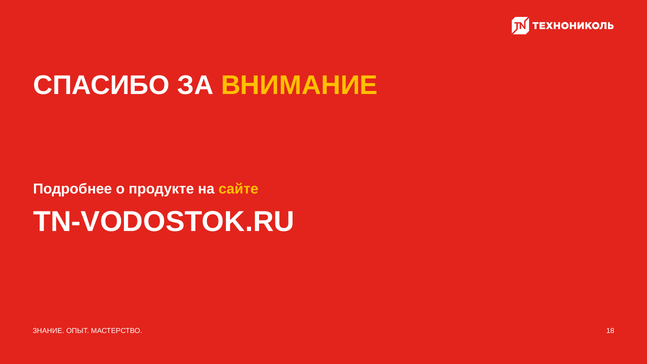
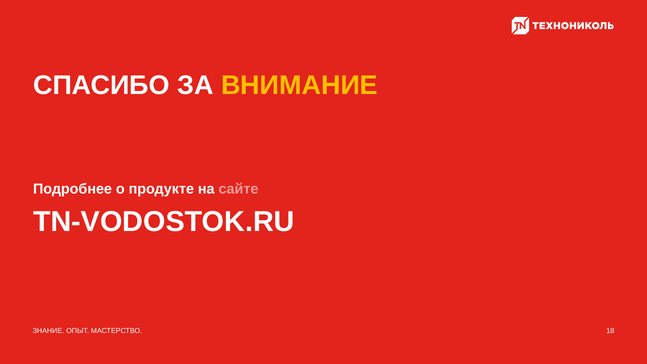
сайте colour: yellow -> pink (238, 189)
